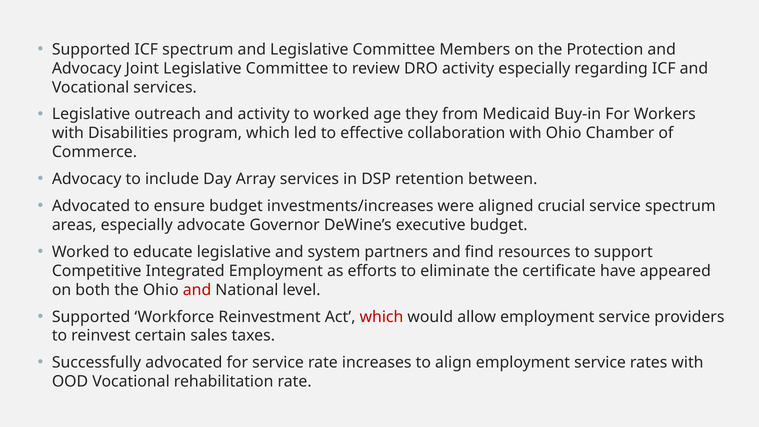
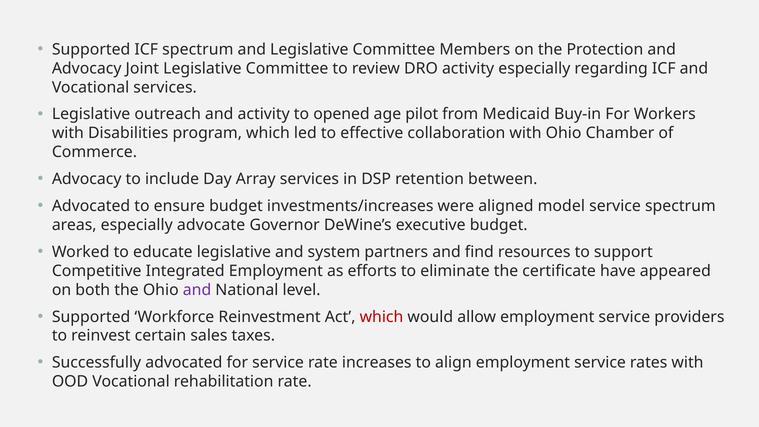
to worked: worked -> opened (341, 114)
they: they -> pilot (422, 114)
crucial: crucial -> model (561, 206)
and colour: red -> purple (197, 290)
